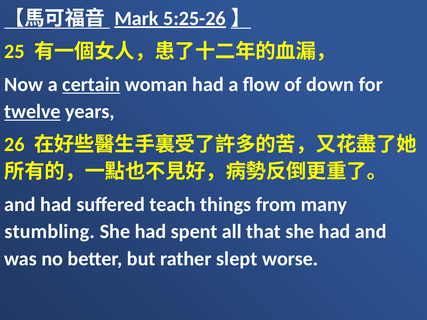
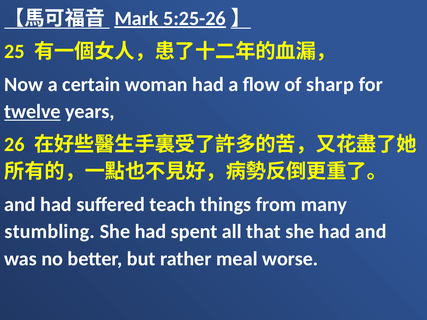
certain underline: present -> none (91, 85)
down: down -> sharp (330, 85)
slept: slept -> meal (237, 259)
